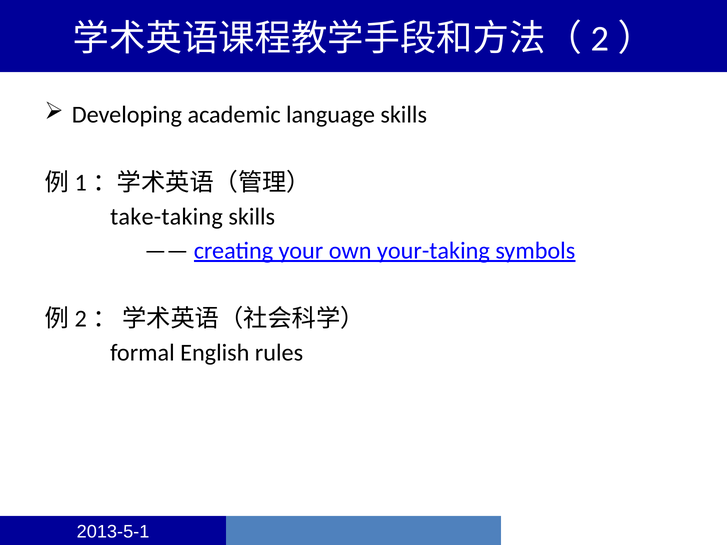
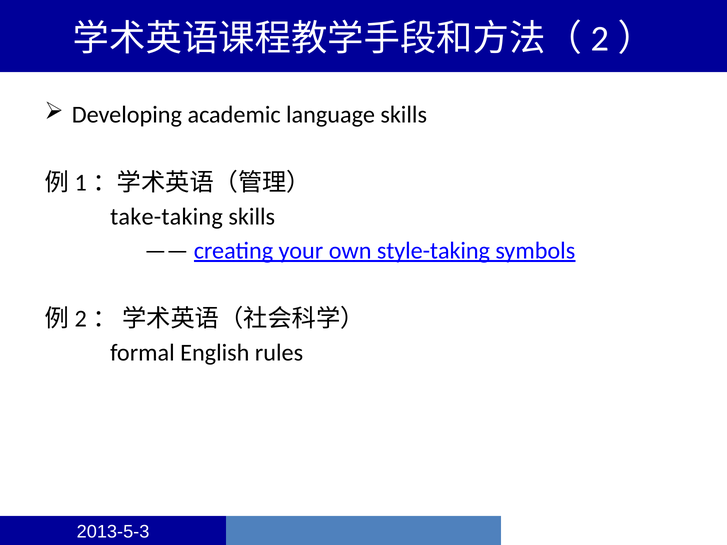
your-taking: your-taking -> style-taking (433, 251)
2013-5-1: 2013-5-1 -> 2013-5-3 (113, 532)
